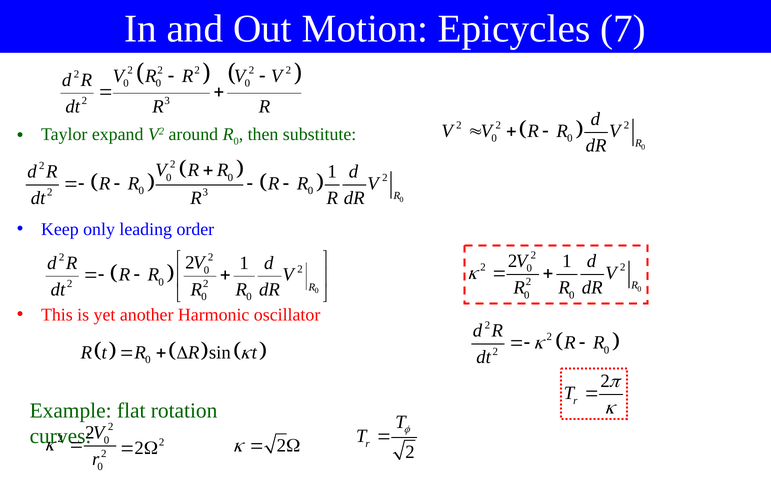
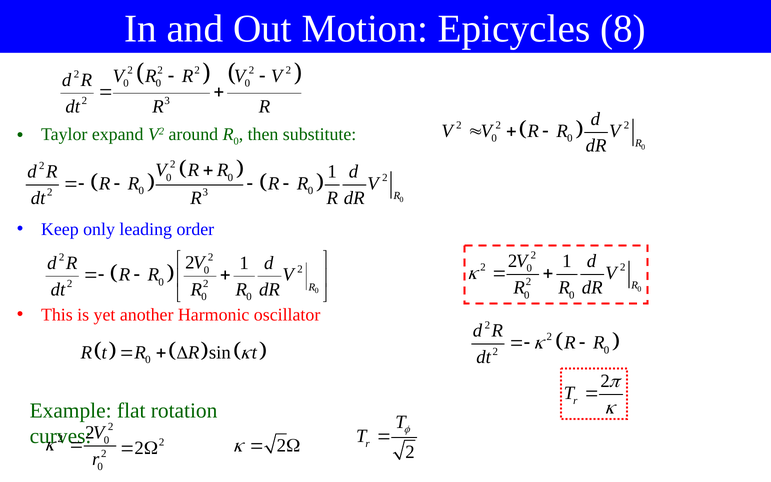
7: 7 -> 8 (623, 29)
